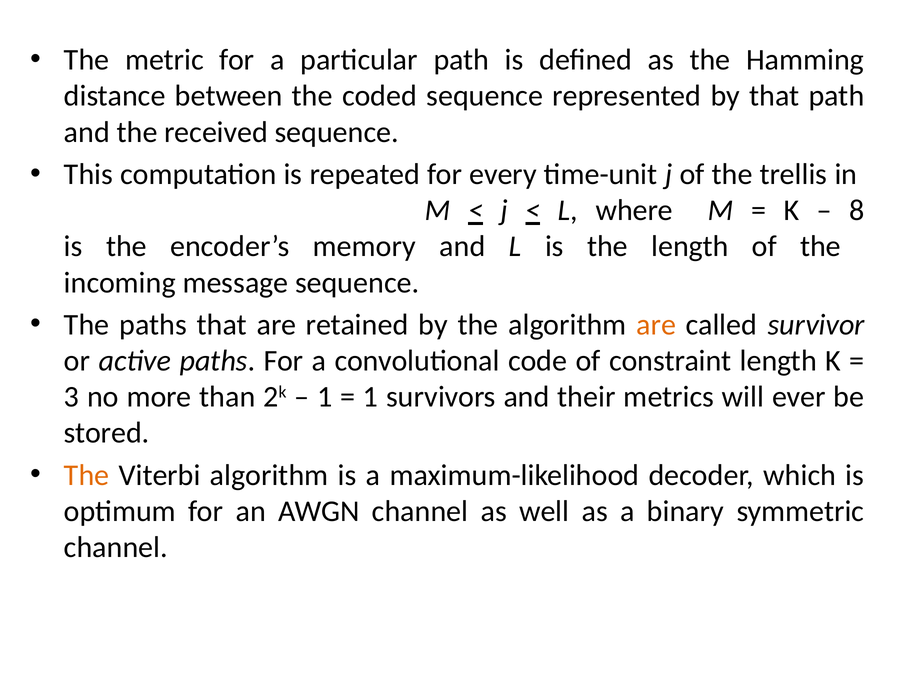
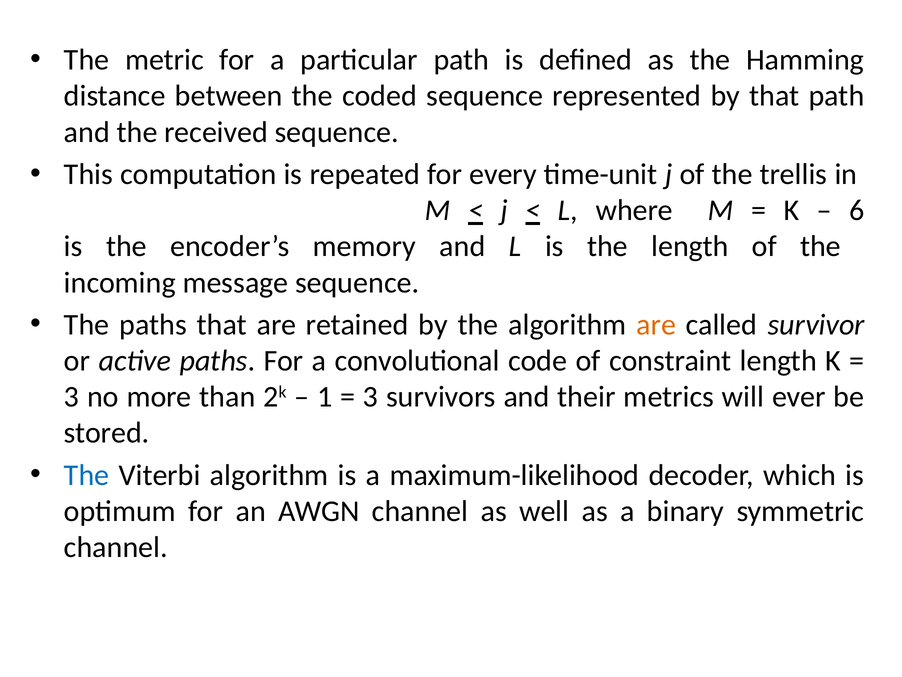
8: 8 -> 6 (857, 210)
1: 1 -> 3 (371, 397)
The colour: orange -> blue (87, 475)
